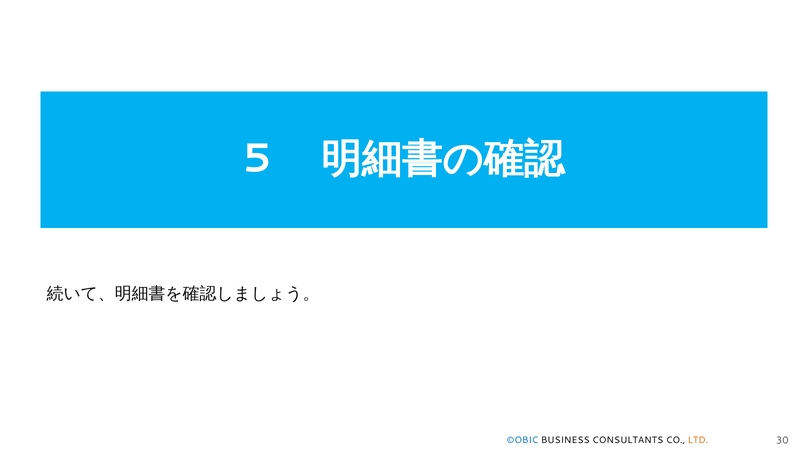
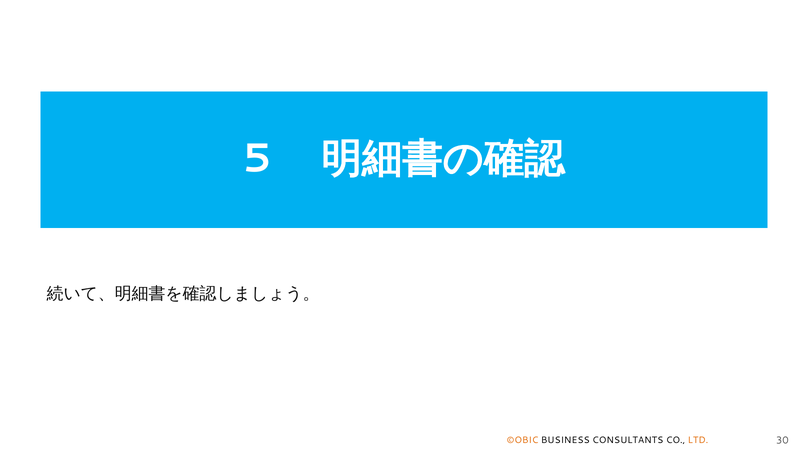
©OBIC colour: blue -> orange (522, 439)
